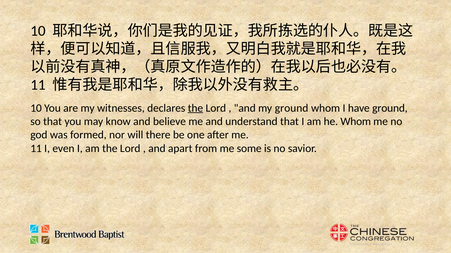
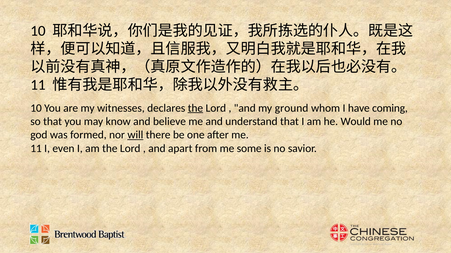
have ground: ground -> coming (390, 108)
he Whom: Whom -> Would (356, 122)
will underline: none -> present (135, 135)
